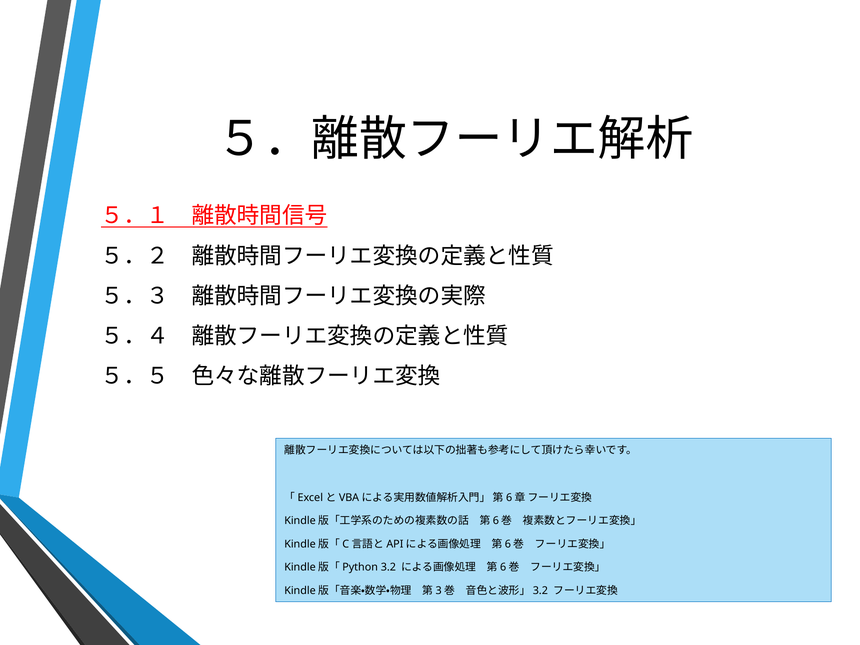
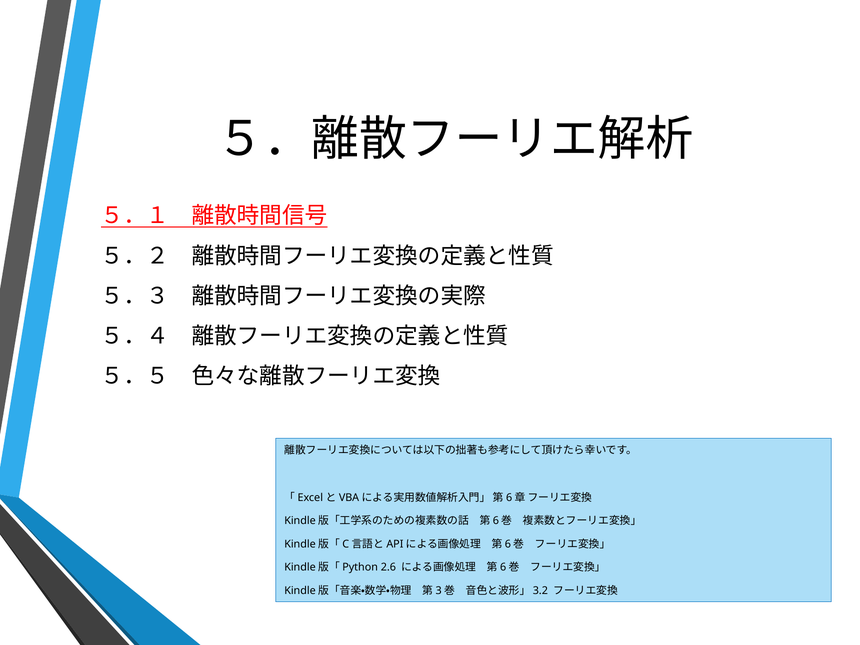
3.2: 3.2 -> 2.6 (388, 567)
